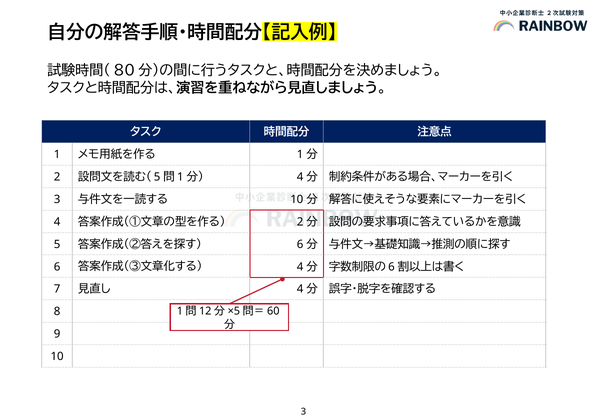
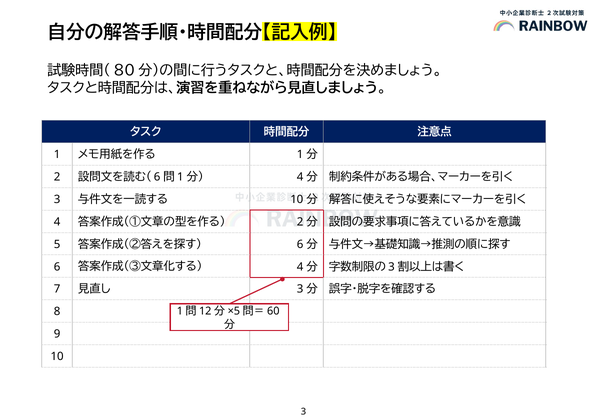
5: 5 -> 6 (157, 177)
6: 6 -> 3 (391, 267)
4: 4 -> 3 (300, 289)
